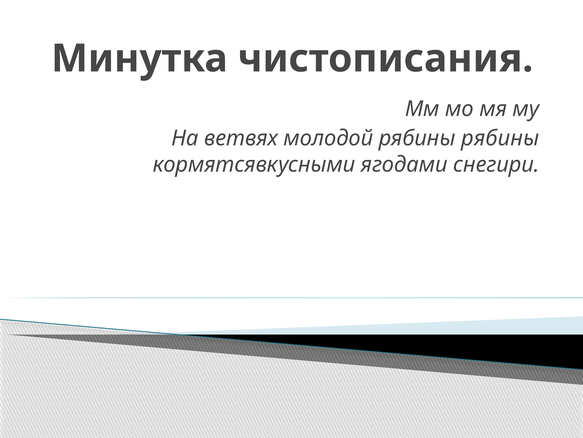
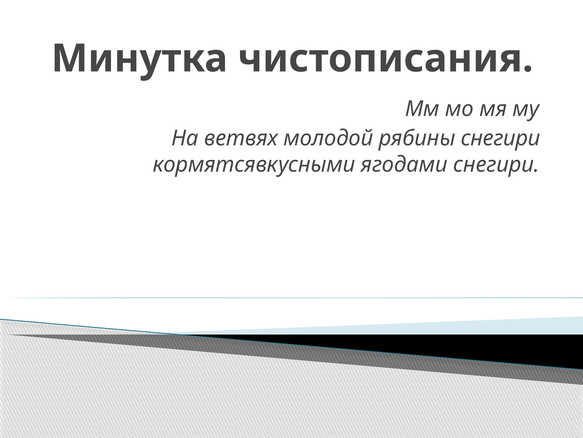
рябины рябины: рябины -> снегири (500, 138)
